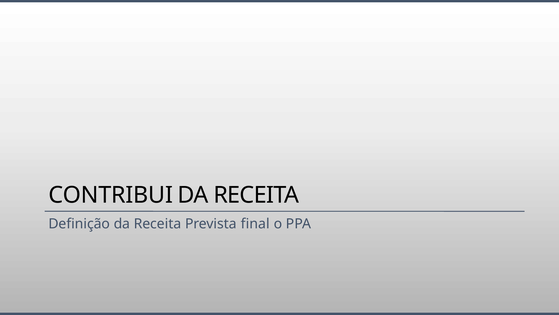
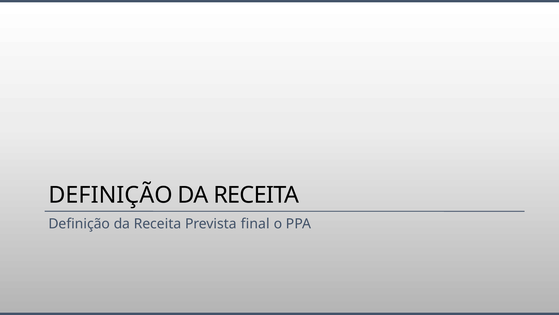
CONTRIBUI: CONTRIBUI -> DEFINIÇÃO (111, 195)
